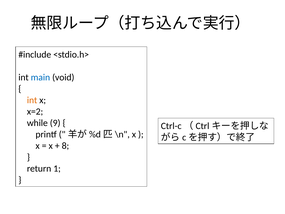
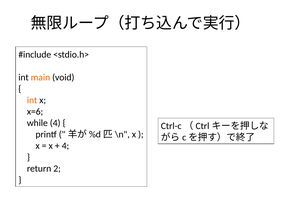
main colour: blue -> orange (40, 77)
x=2: x=2 -> x=6 (35, 111)
while 9: 9 -> 4 (55, 123)
8: 8 -> 4 (65, 146)
1: 1 -> 2 (57, 168)
